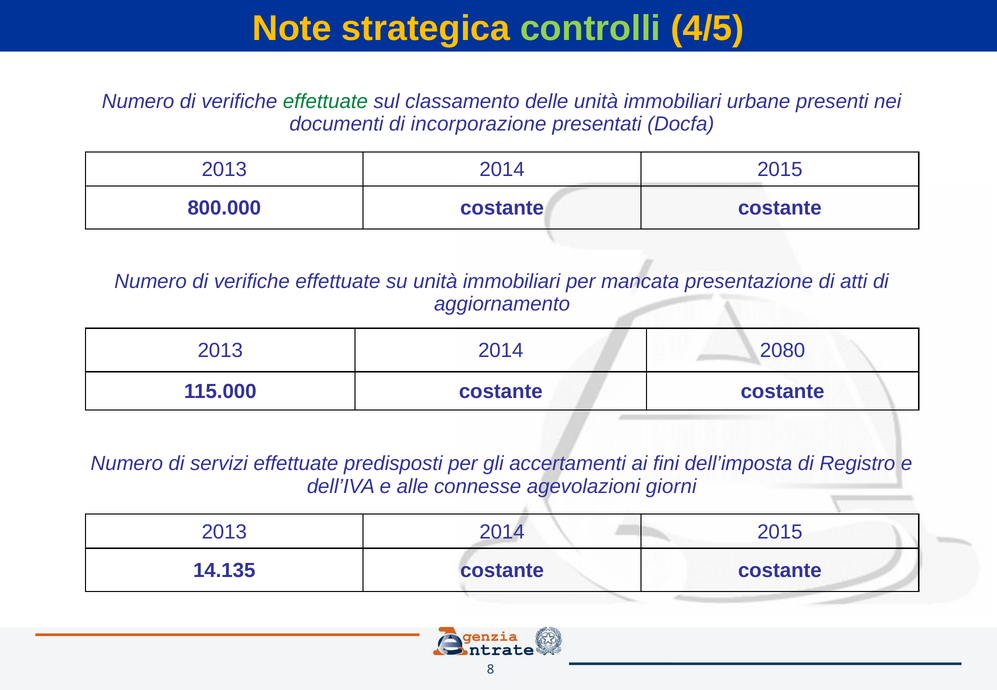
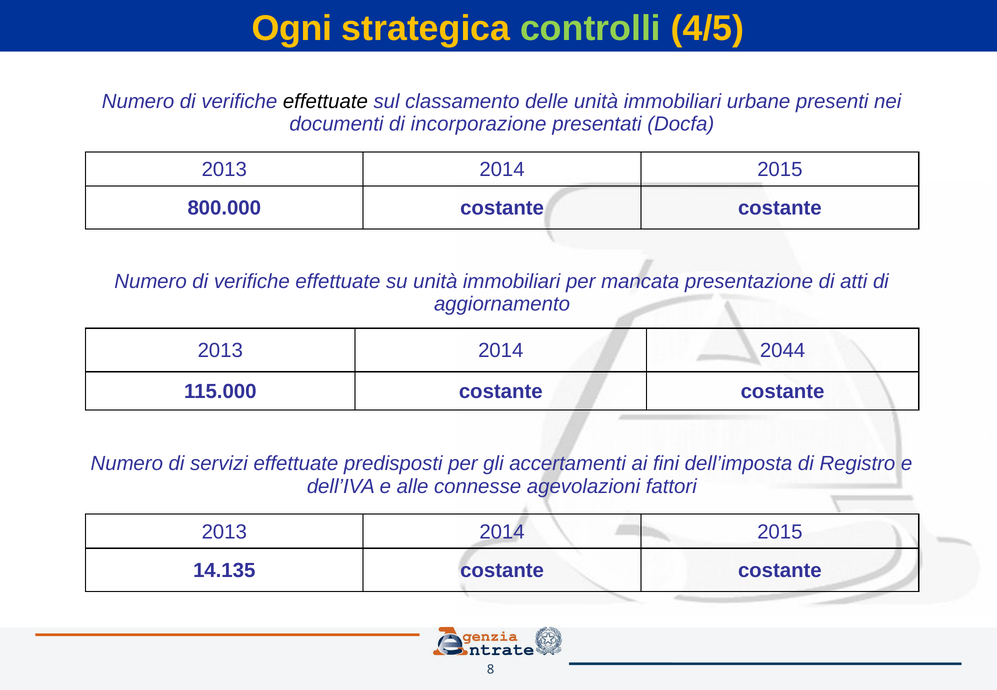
Note: Note -> Ogni (292, 29)
effettuate colour: green -> black (325, 101)
2080: 2080 -> 2044 (783, 351)
giorni: giorni -> fattori (671, 487)
